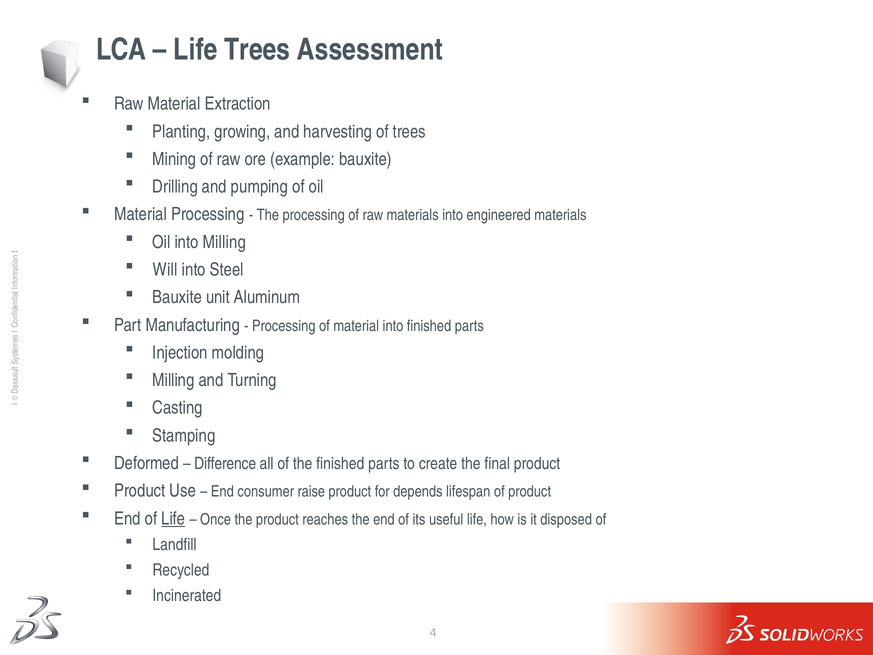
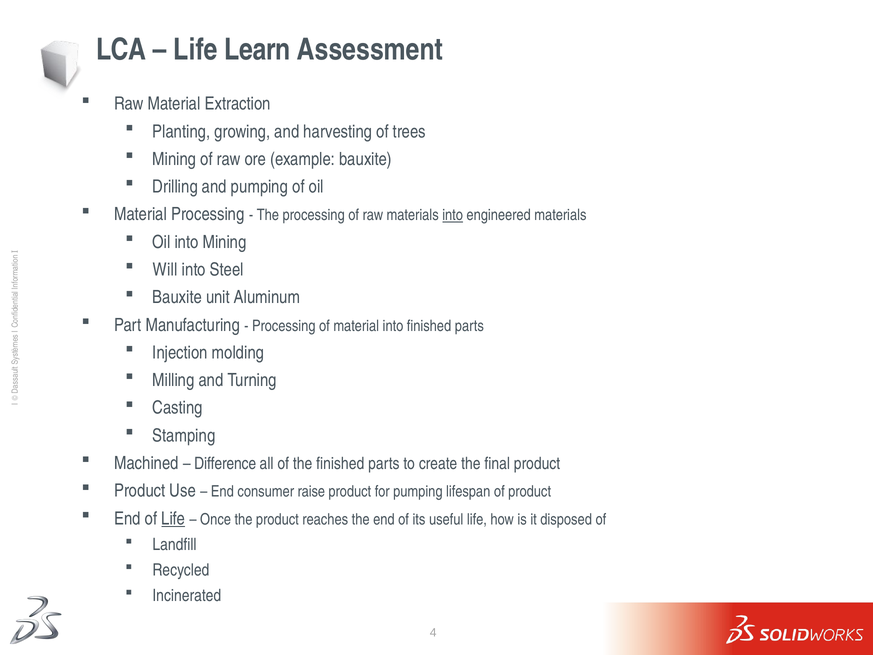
Life Trees: Trees -> Learn (257, 50)
into underline: none -> present (453, 215)
into Milling: Milling -> Mining (225, 242)
Deformed: Deformed -> Machined (146, 463)
for depends: depends -> pumping (418, 492)
